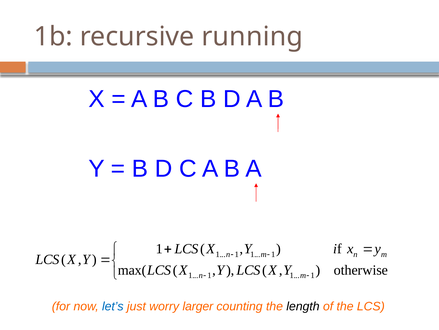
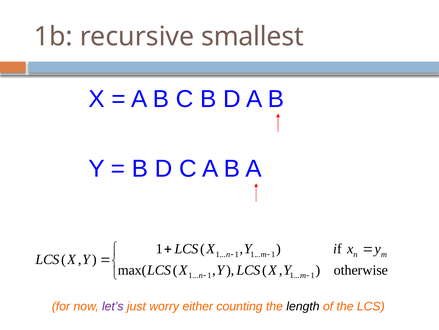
running: running -> smallest (252, 37)
let’s colour: blue -> purple (113, 306)
larger: larger -> either (198, 306)
